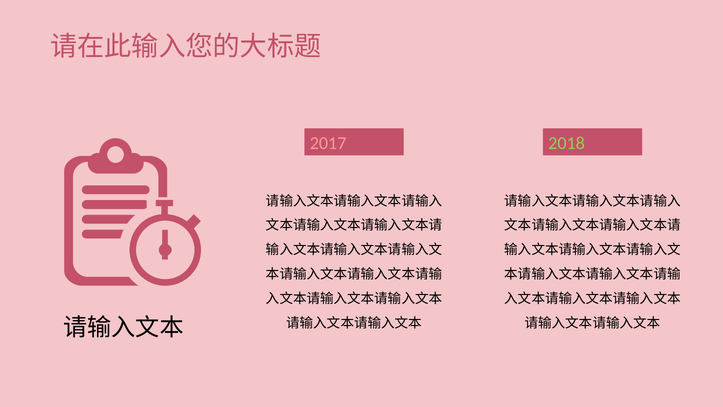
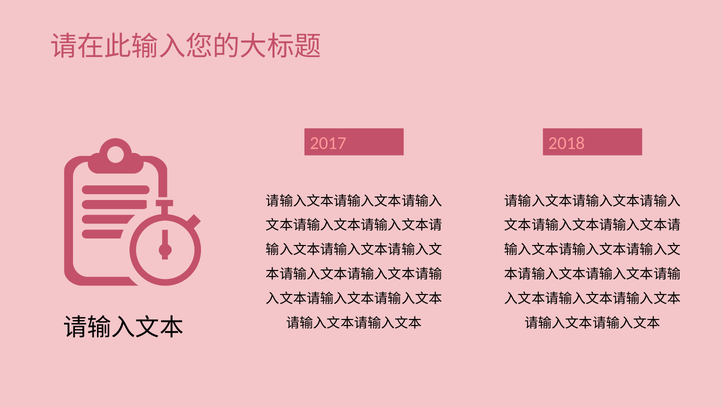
2018 colour: light green -> pink (567, 143)
